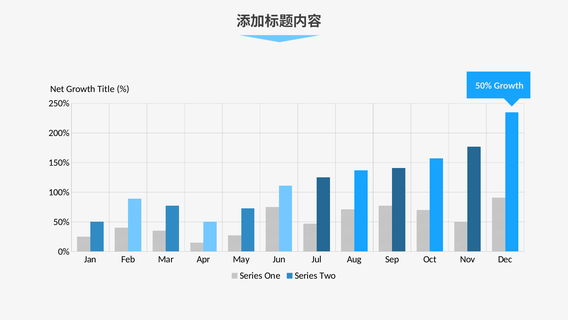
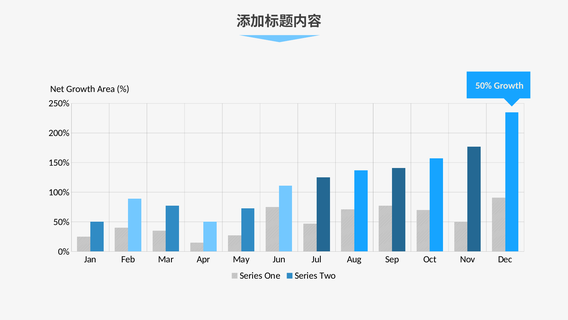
Title: Title -> Area (106, 89)
